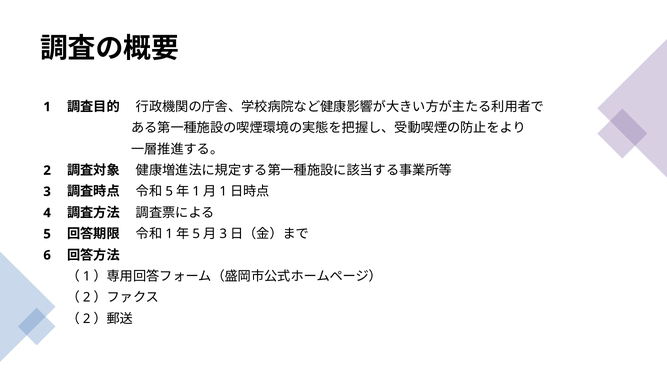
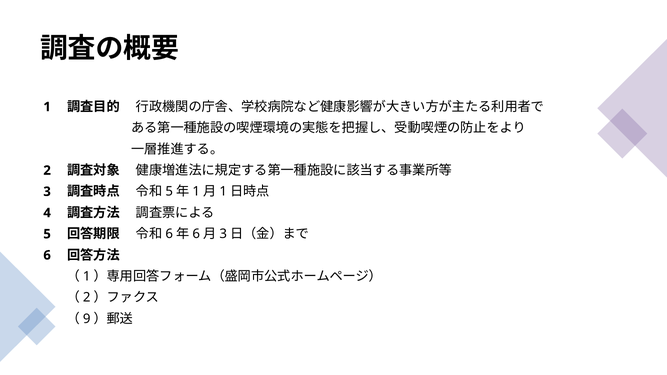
1: 1 -> 6 (169, 234)
5: 5 -> 6 (196, 234)
2: 2 -> 9 (87, 319)
